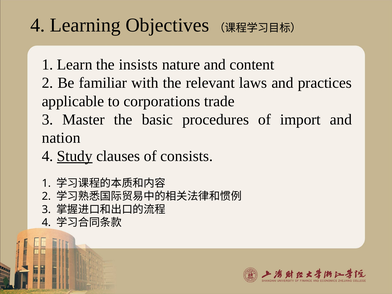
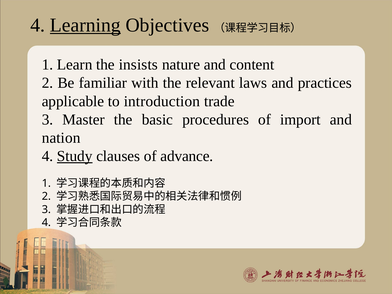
Learning underline: none -> present (85, 25)
corporations: corporations -> introduction (162, 101)
consists: consists -> advance (187, 156)
